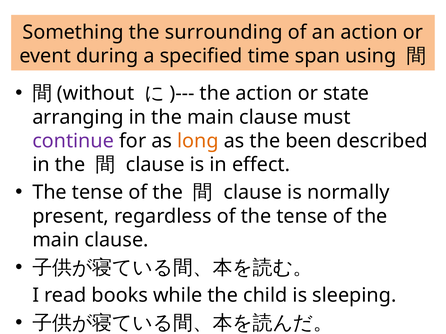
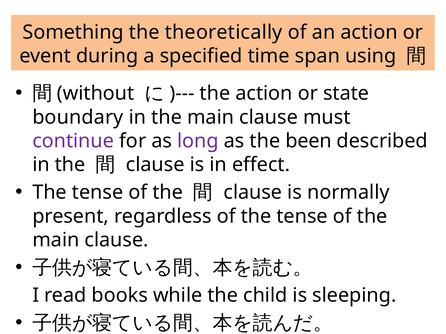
surrounding: surrounding -> theoretically (224, 32)
arranging: arranging -> boundary (78, 117)
long colour: orange -> purple (198, 141)
